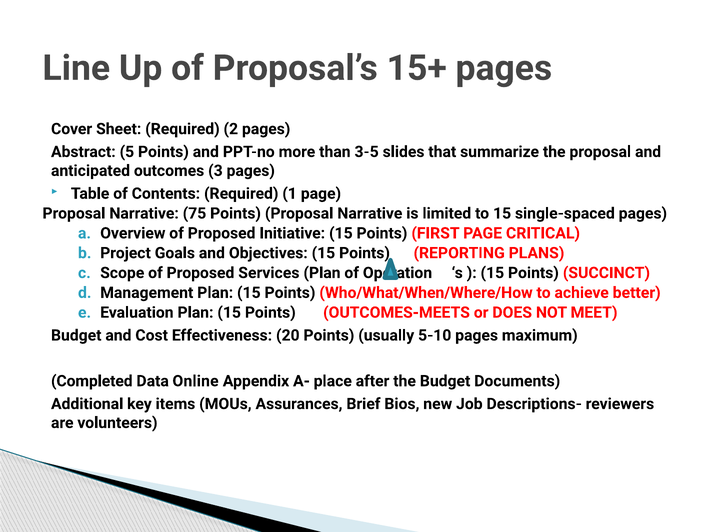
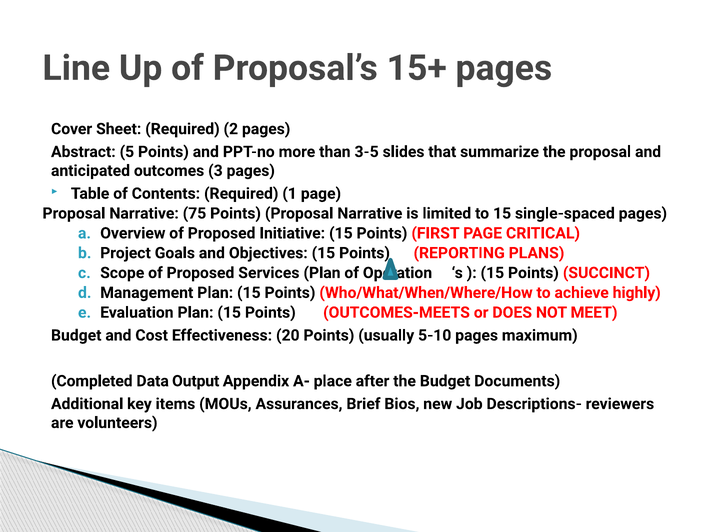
better: better -> highly (637, 293)
Online: Online -> Output (196, 381)
